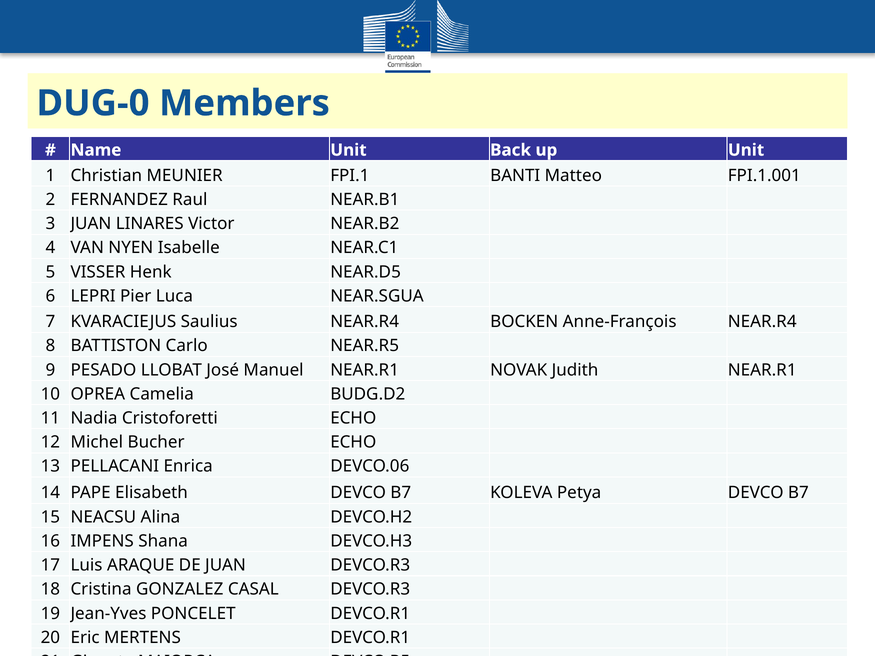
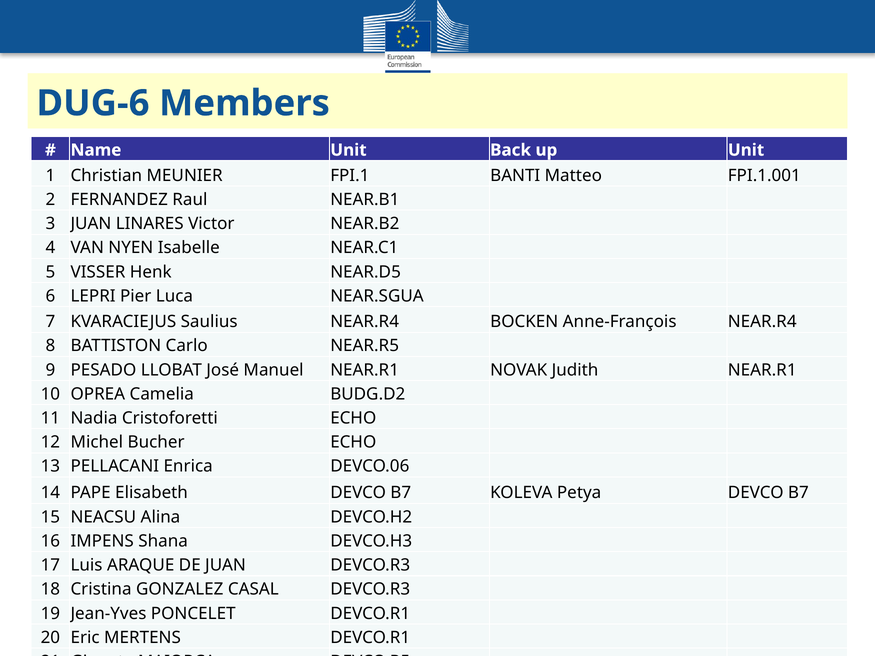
DUG-0: DUG-0 -> DUG-6 (93, 103)
